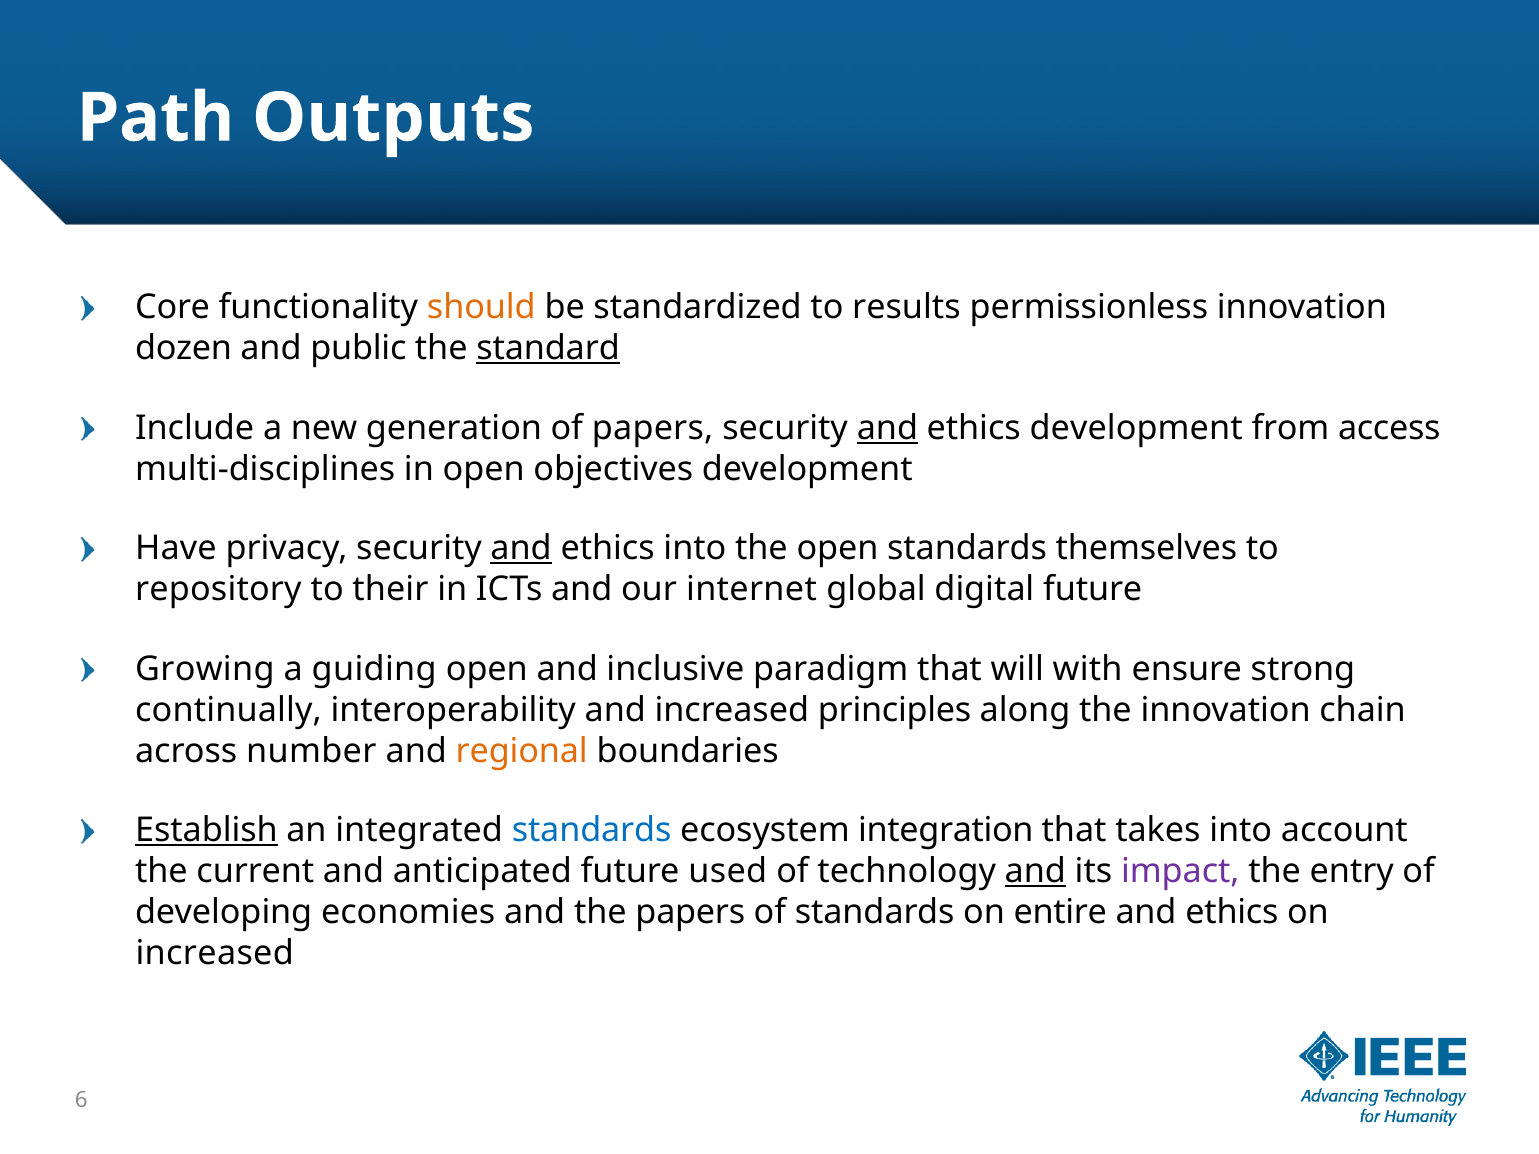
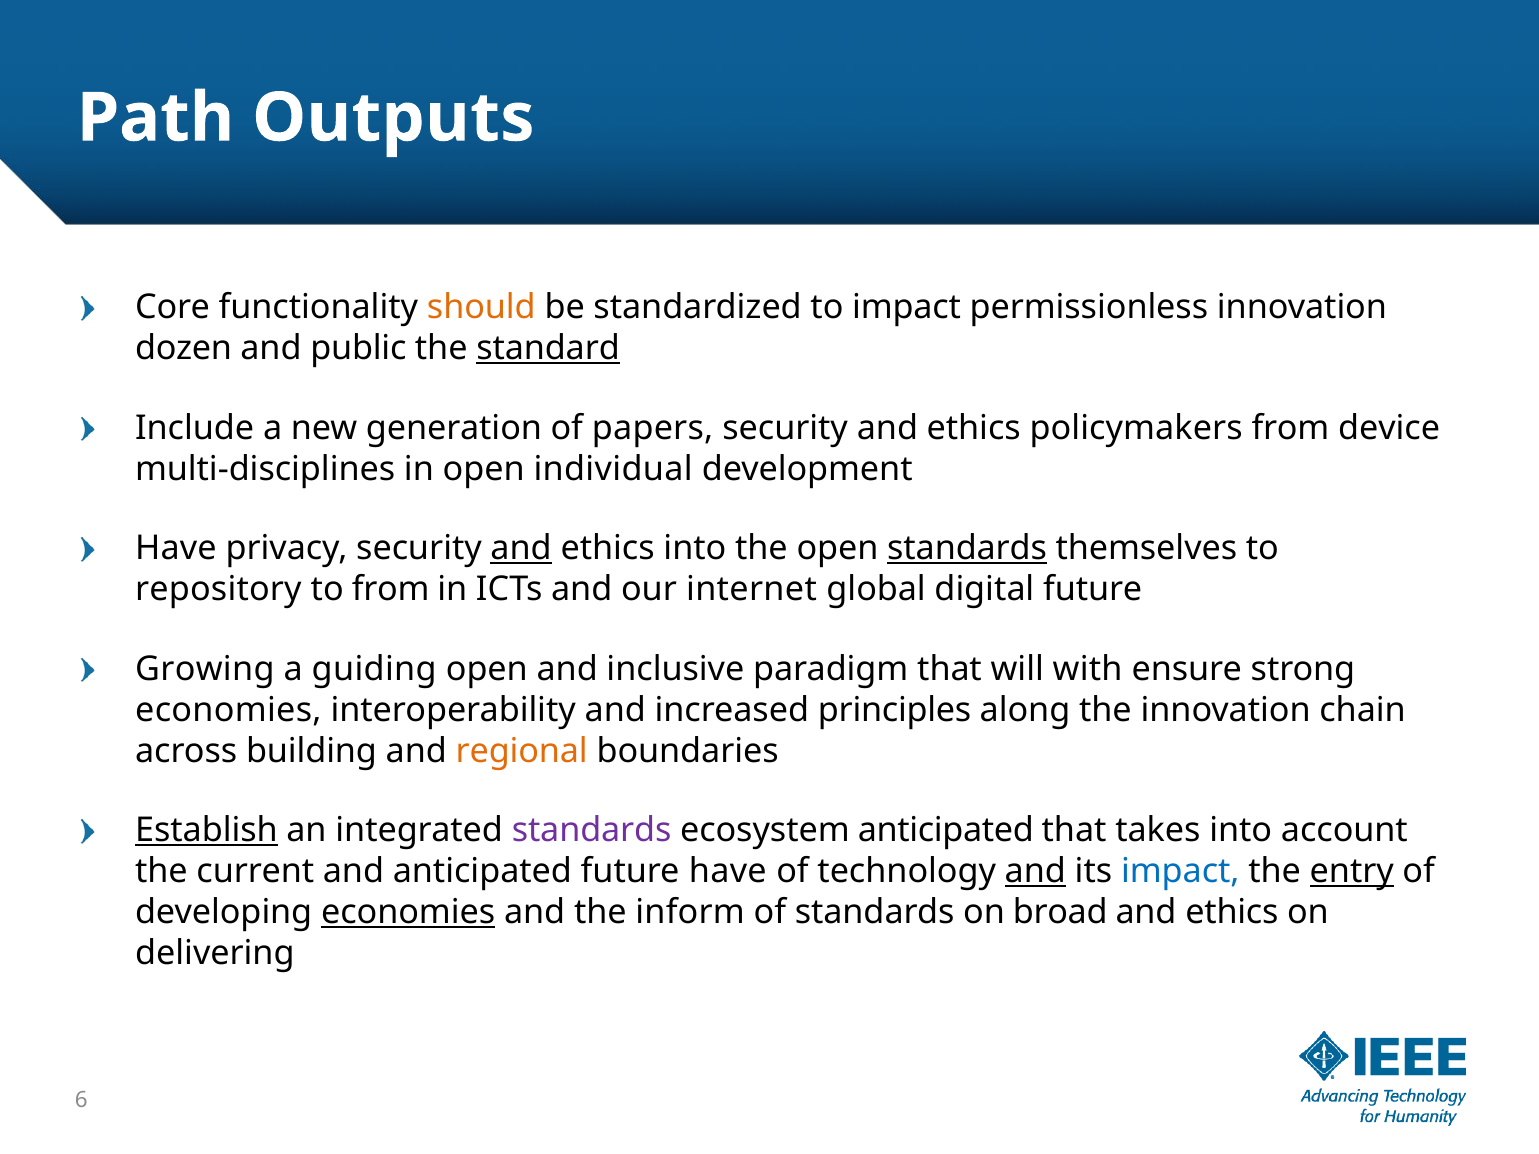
to results: results -> impact (907, 308)
and underline: present -> none (887, 428)
ethics development: development -> policymakers (1136, 428)
access: access -> device (1389, 428)
objectives: objectives -> individual (613, 469)
standards underline: none -> present (967, 549)
to their: their -> from (391, 590)
continually: continually -> economies (228, 710)
number: number -> building (312, 751)
standards colour: blue -> purple (592, 831)
ecosystem integration: integration -> anticipated (946, 831)
future used: used -> have (728, 872)
impact colour: purple -> blue (1180, 872)
entry underline: none -> present (1352, 872)
economies underline: none -> present (408, 913)
the papers: papers -> inform (690, 913)
entire: entire -> broad (1060, 913)
increased: increased -> delivering (215, 954)
